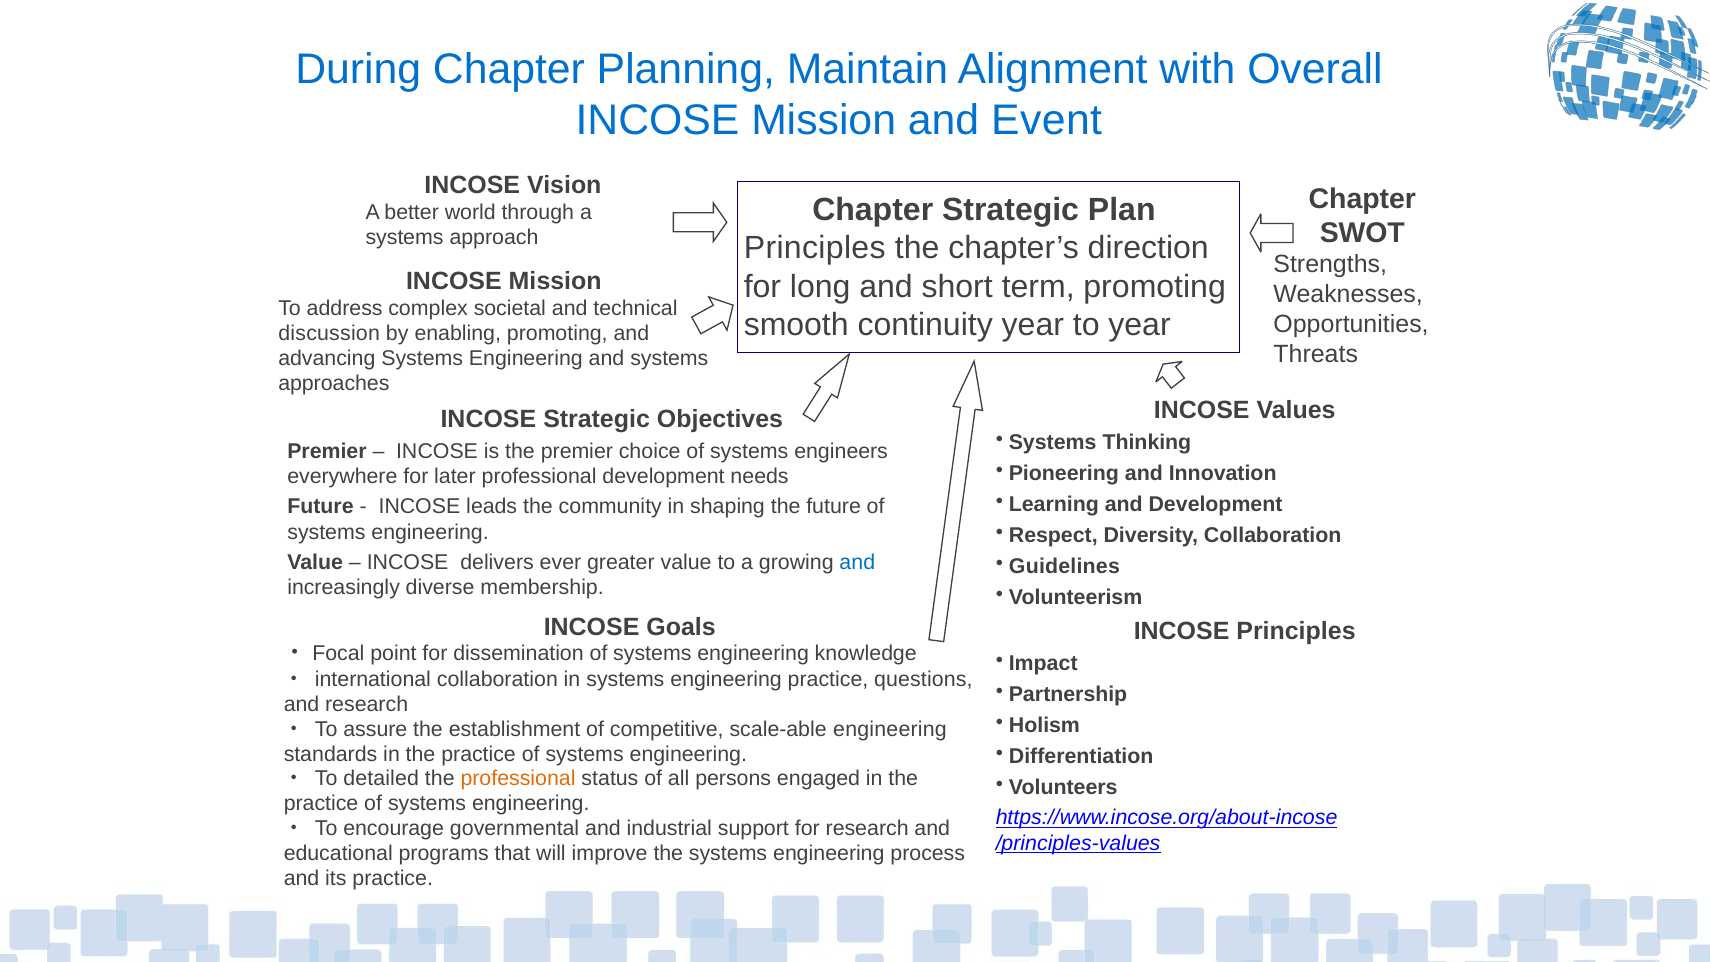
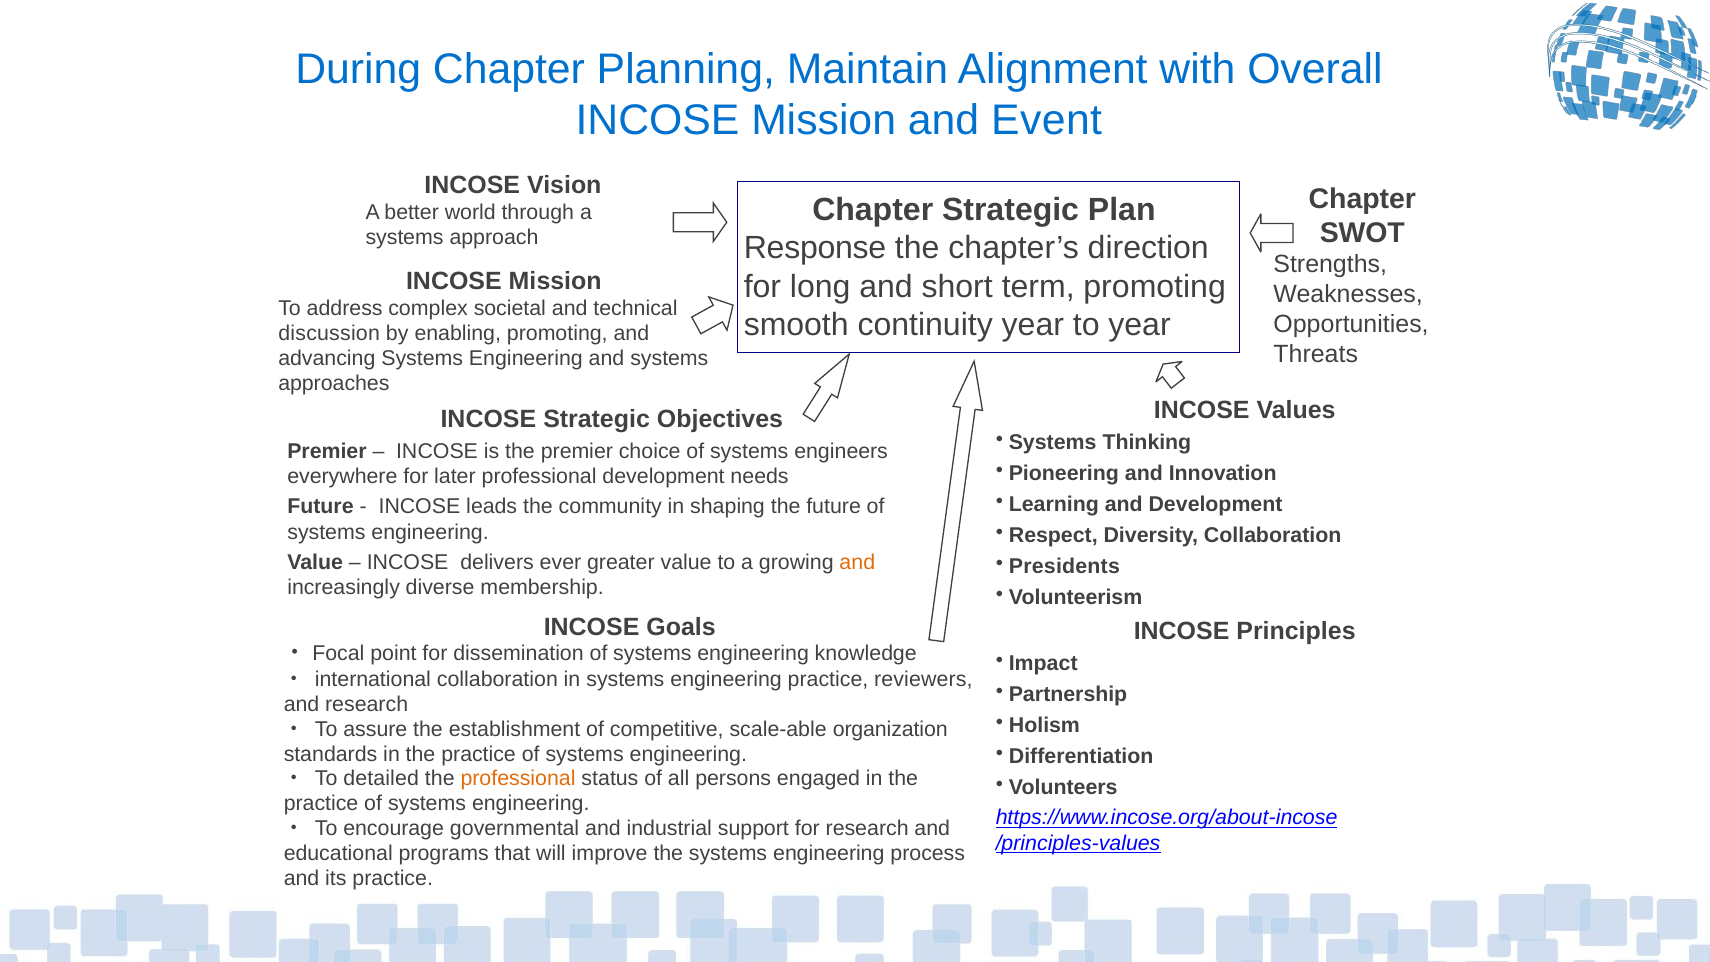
Principles: Principles -> Response (815, 248)
and colour: blue -> orange (857, 562)
Guidelines: Guidelines -> Presidents (1064, 566)
questions: questions -> reviewers (923, 679)
scale-able engineering: engineering -> organization (890, 729)
